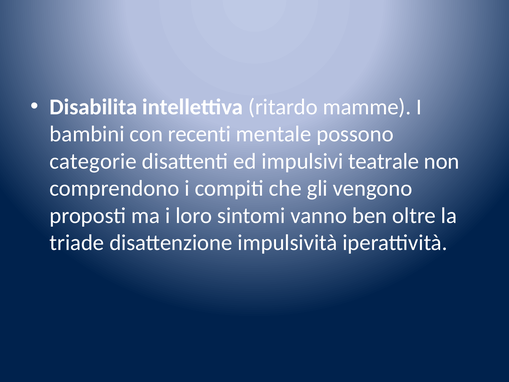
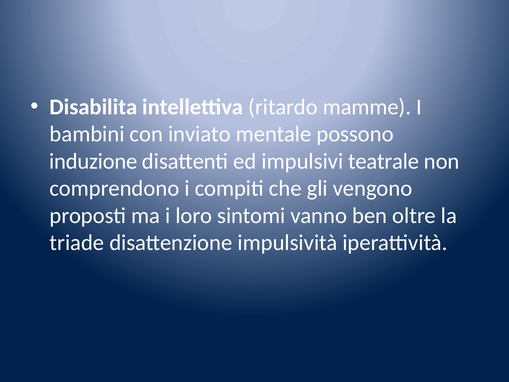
recenti: recenti -> inviato (199, 134)
categorie: categorie -> induzione (93, 161)
